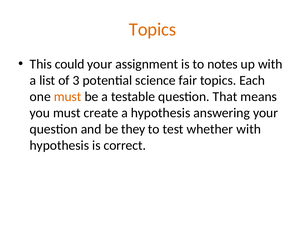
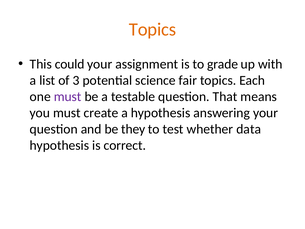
notes: notes -> grade (223, 64)
must colour: orange -> purple (68, 97)
whether with: with -> data (249, 129)
